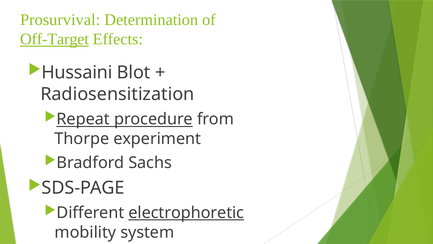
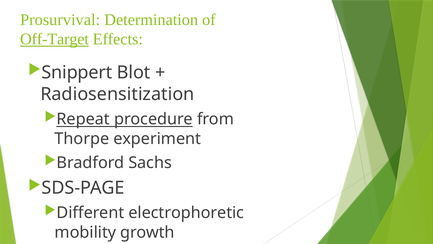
Hussaini: Hussaini -> Snippert (77, 72)
electrophoretic underline: present -> none (186, 213)
system: system -> growth (147, 232)
